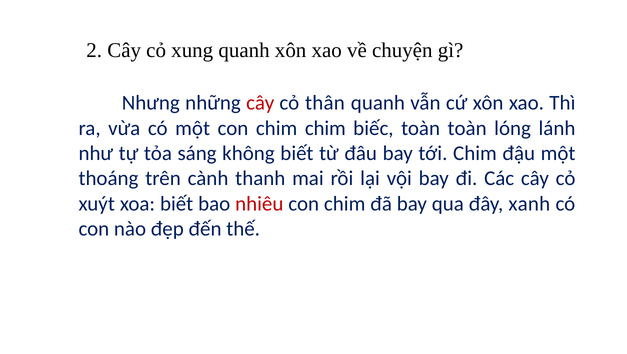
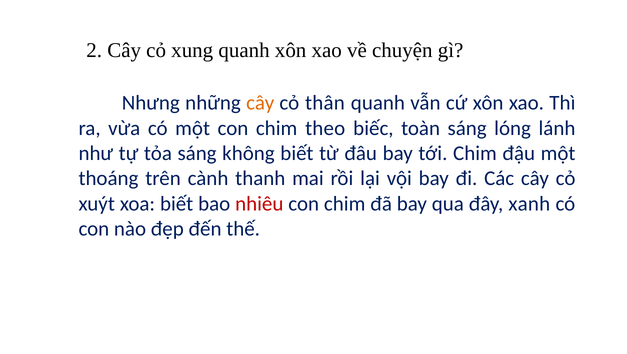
cây colour: red -> orange (260, 103)
chim chim: chim -> theo (325, 128)
toàn toàn: toàn -> sáng (467, 128)
